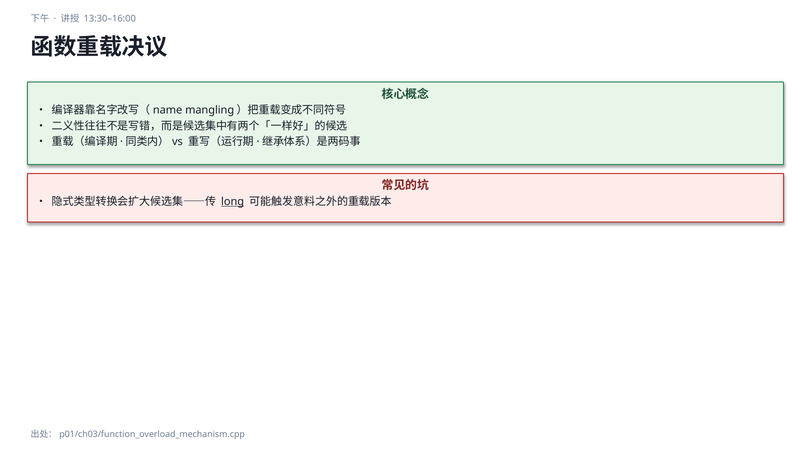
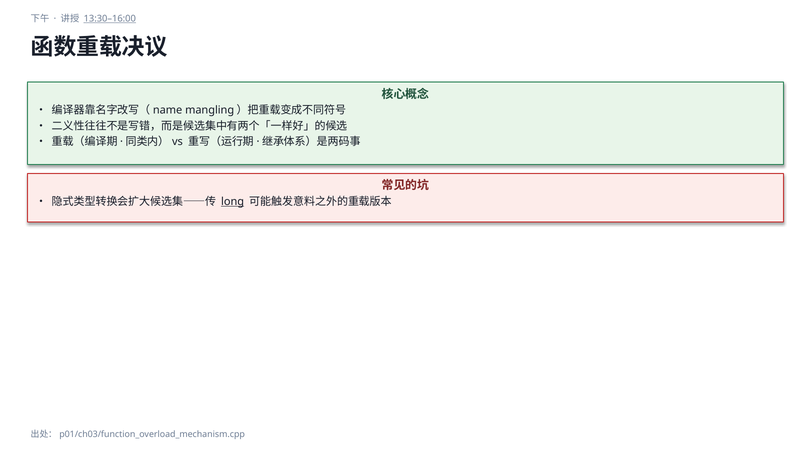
13:30–16:00 underline: none -> present (110, 19)
